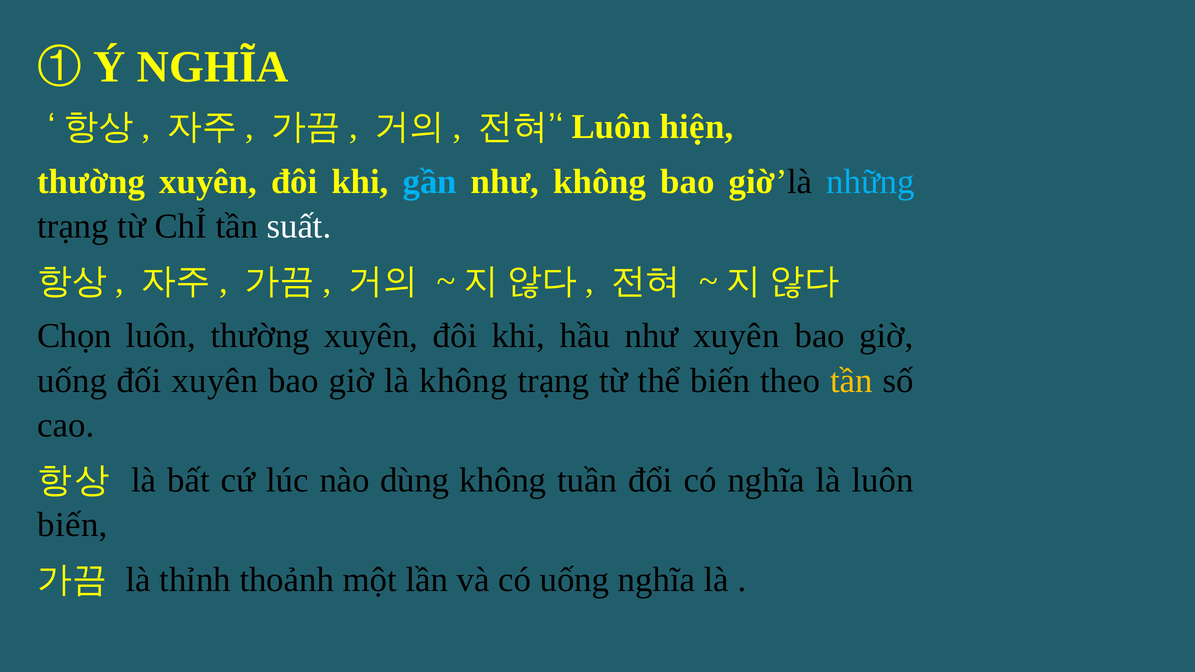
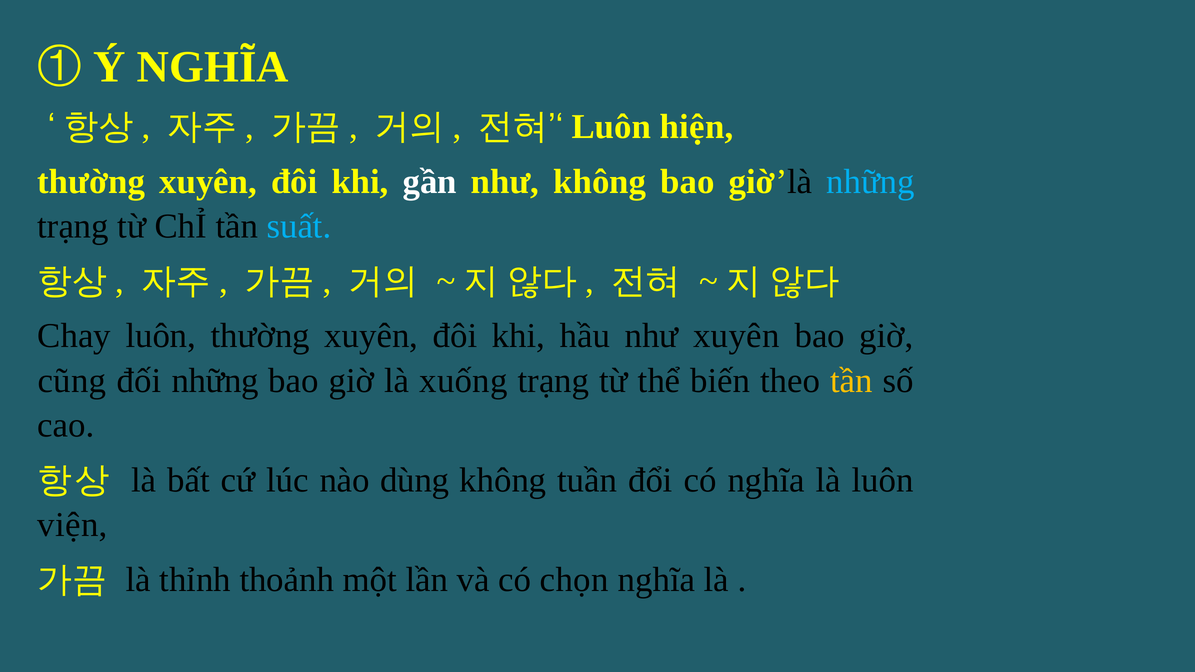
gần colour: light blue -> white (430, 182)
suất colour: white -> light blue (299, 226)
Chọn: Chọn -> Chay (74, 336)
uống: uống -> cũng (72, 381)
đối xuyên: xuyên -> những (215, 381)
là không: không -> xuống (463, 381)
biến: biến -> viện (73, 525)
có uống: uống -> chọn (574, 580)
